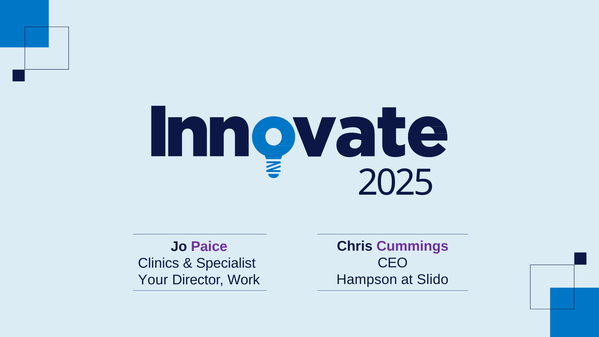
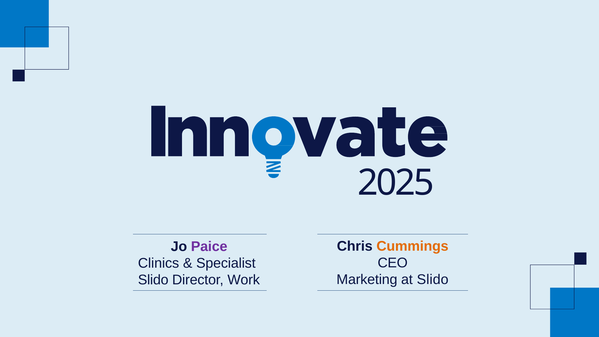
Cummings colour: purple -> orange (412, 246)
Hampson: Hampson -> Marketing (367, 280)
Your: Your -> Slido (153, 280)
